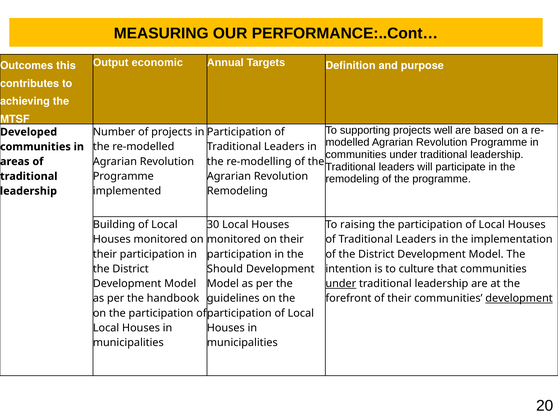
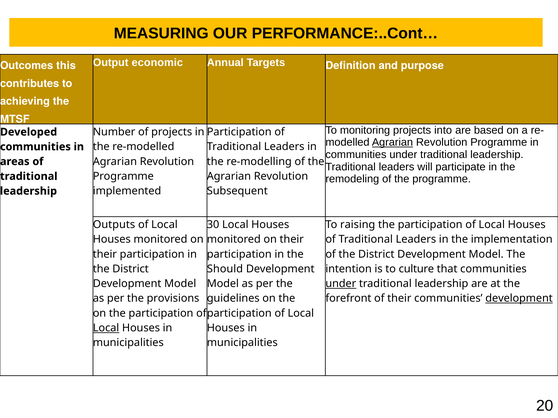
supporting: supporting -> monitoring (365, 130)
well: well -> into (443, 130)
Agrarian underline: none -> present (392, 143)
Remodeling: Remodeling -> Subsequent (237, 191)
Building: Building -> Outputs (114, 225)
handbook: handbook -> provisions (173, 299)
Local underline: none -> present (106, 328)
